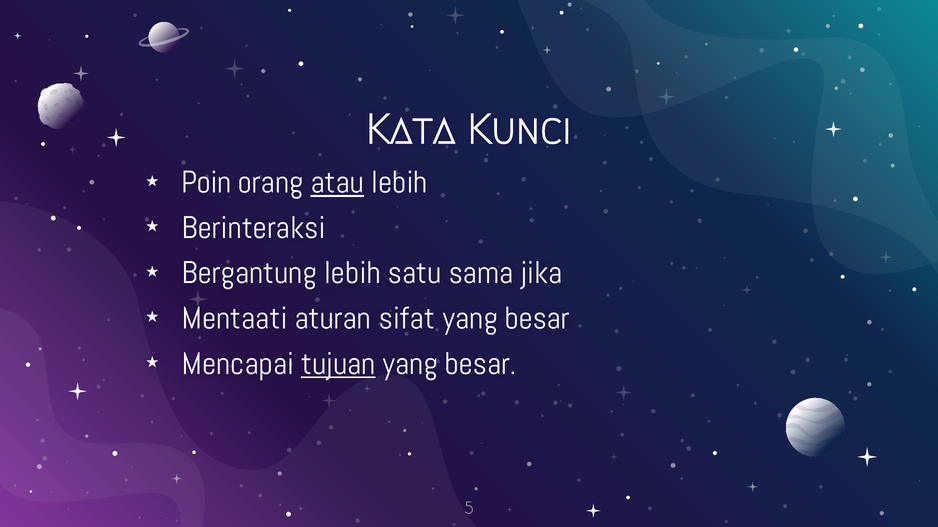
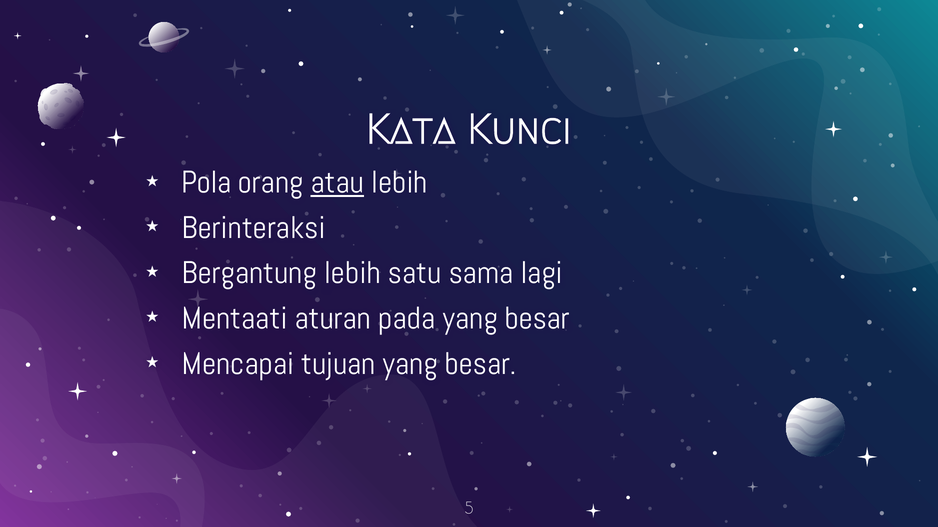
Poin: Poin -> Pola (206, 183)
jika: jika -> lagi (542, 274)
sifat: sifat -> pada (407, 319)
tujuan underline: present -> none (338, 364)
